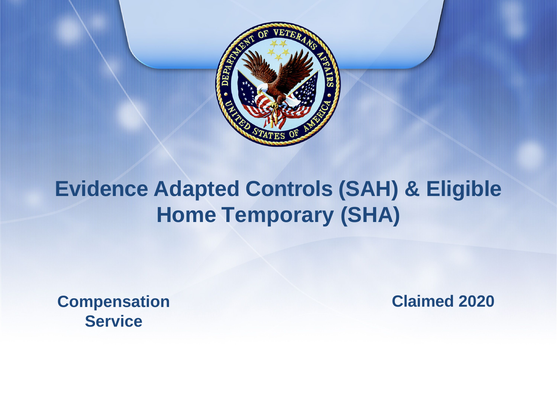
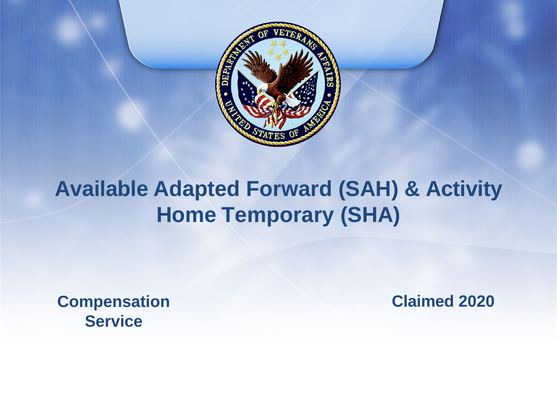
Evidence: Evidence -> Available (102, 189)
Controls: Controls -> Forward (289, 189)
Eligible: Eligible -> Activity (464, 189)
